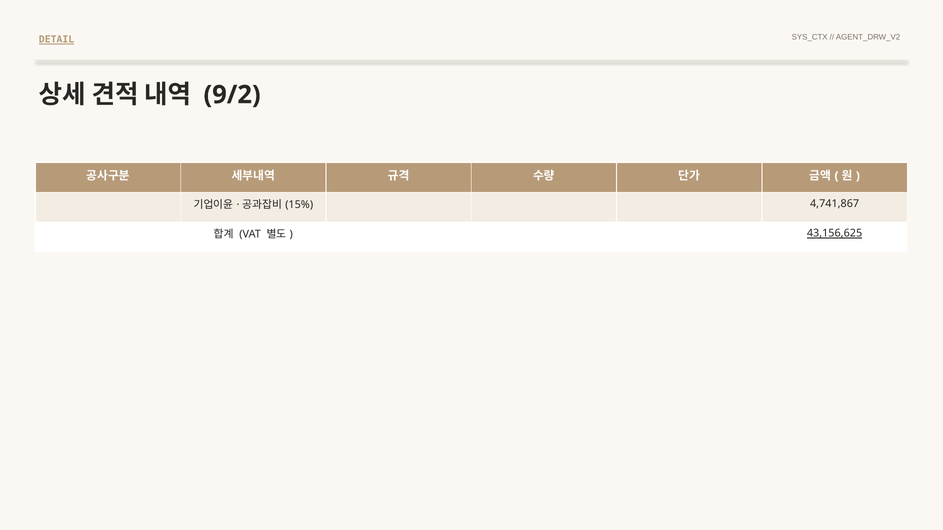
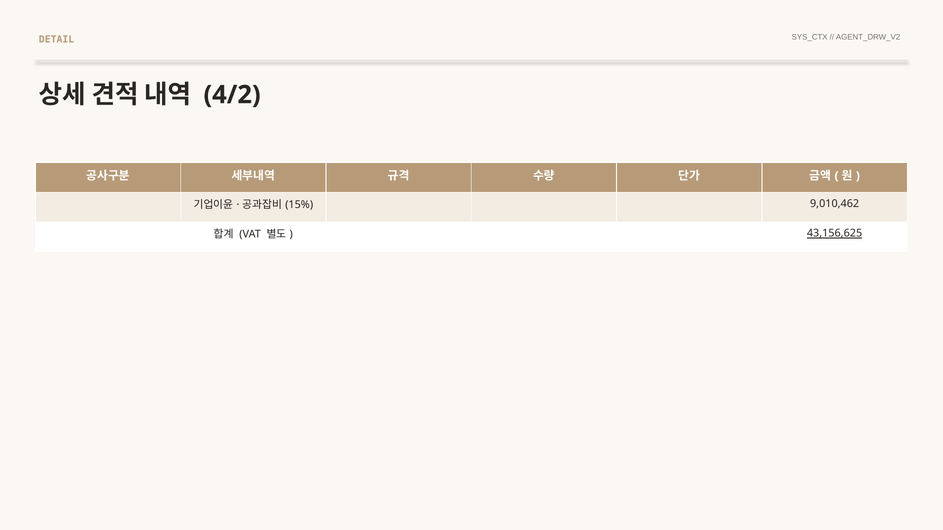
DETAIL underline: present -> none (57, 40)
9/2: 9/2 -> 4/2 (232, 95)
4,741,867: 4,741,867 -> 9,010,462 (835, 204)
